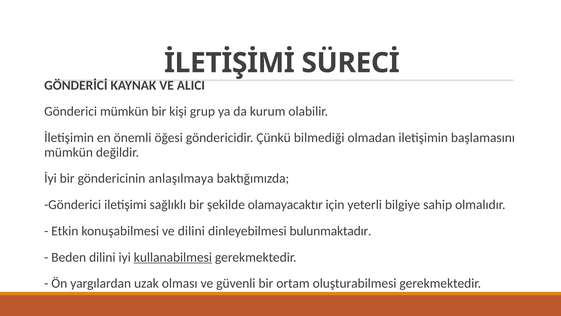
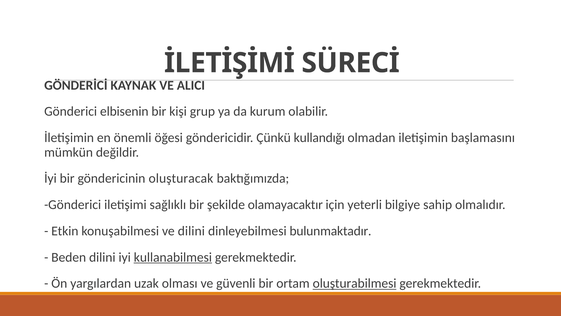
Gönderici mümkün: mümkün -> elbisenin (124, 111)
bilmediği: bilmediği -> kullandığı (319, 138)
anlaşılmaya: anlaşılmaya -> oluşturacak (181, 178)
oluşturabilmesi underline: none -> present (355, 283)
